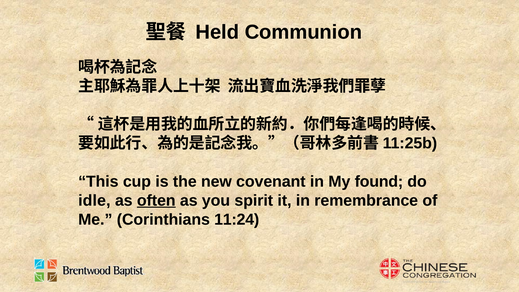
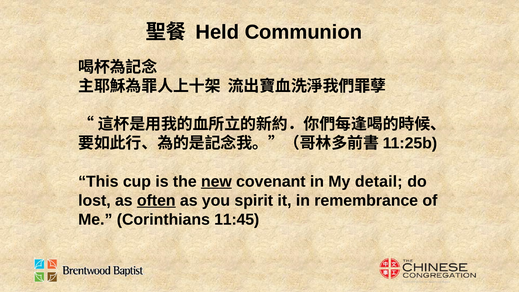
new underline: none -> present (216, 181)
found: found -> detail (379, 181)
idle: idle -> lost (94, 200)
11:24: 11:24 -> 11:45 (237, 219)
